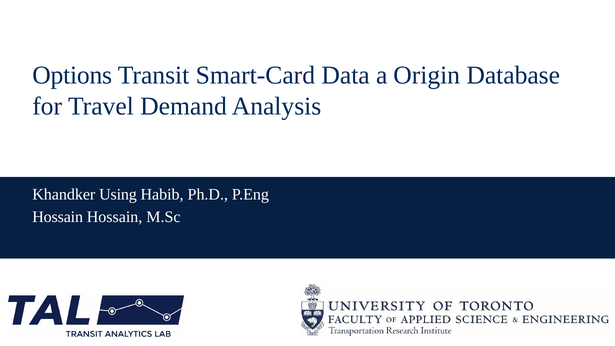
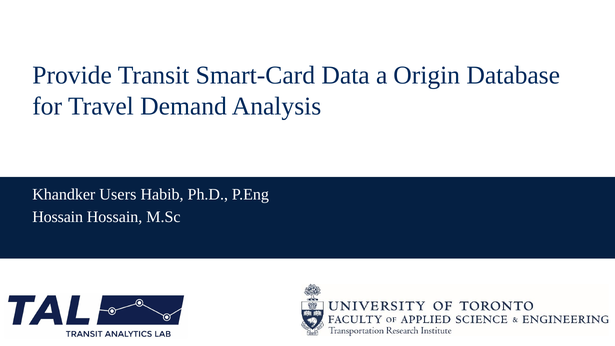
Options: Options -> Provide (72, 75)
Using: Using -> Users (118, 195)
